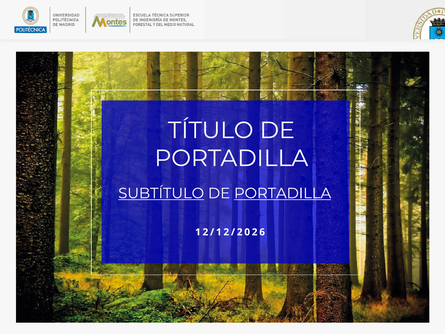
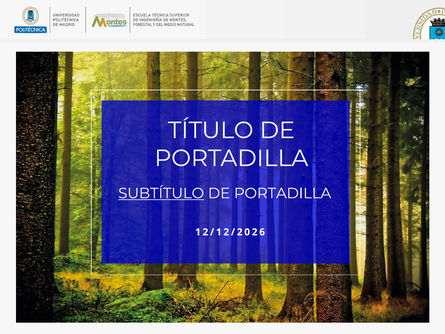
PORTADILLA underline: present -> none (283, 193)
